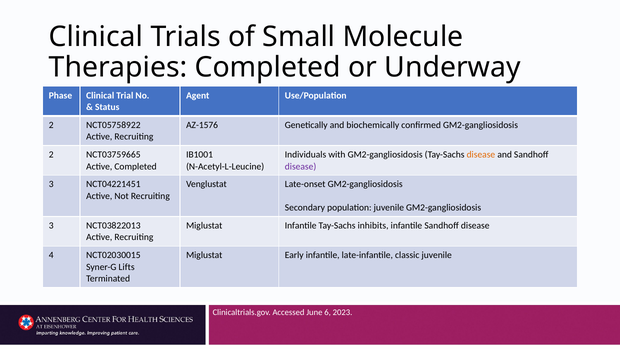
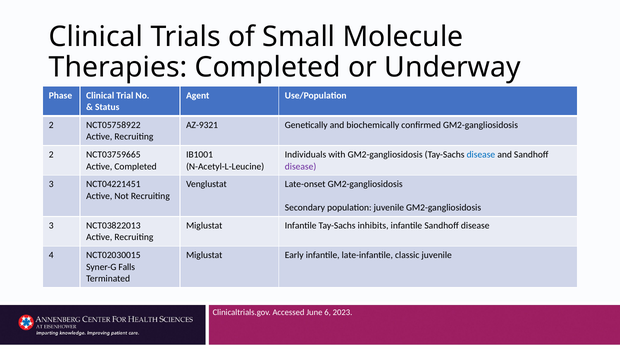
AZ-1576: AZ-1576 -> AZ-9321 (202, 125)
disease colour: orange -> blue (481, 155)
Lifts: Lifts -> Falls (127, 267)
